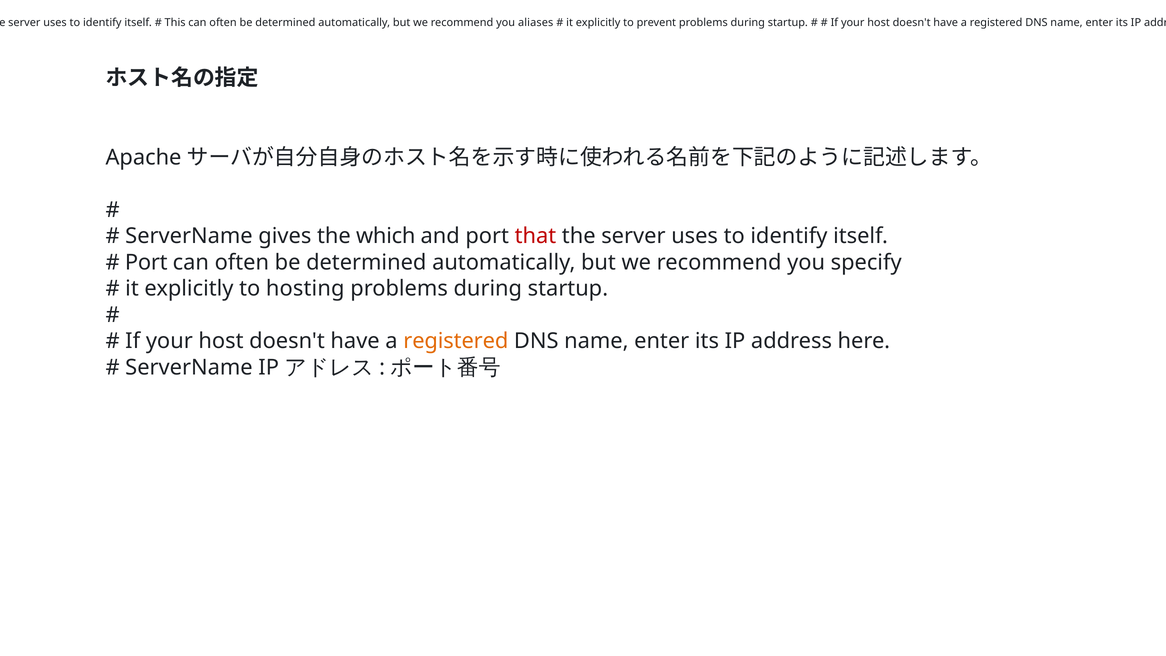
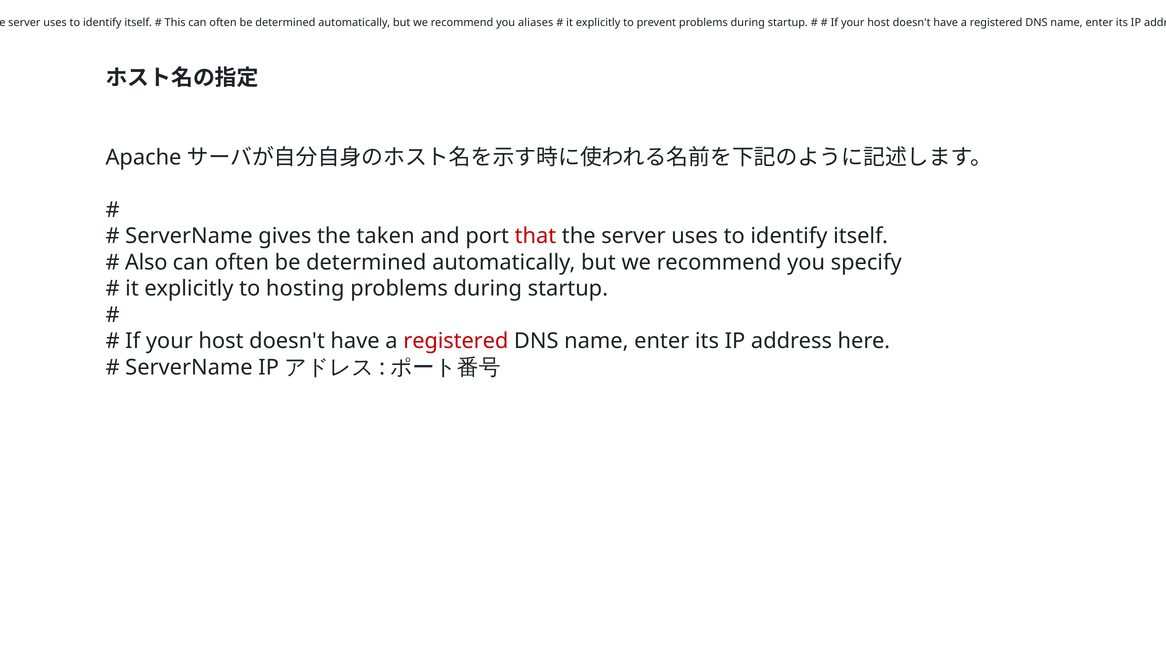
which: which -> taken (386, 236)
Port: Port -> Also (146, 262)
registered colour: orange -> red (456, 341)
